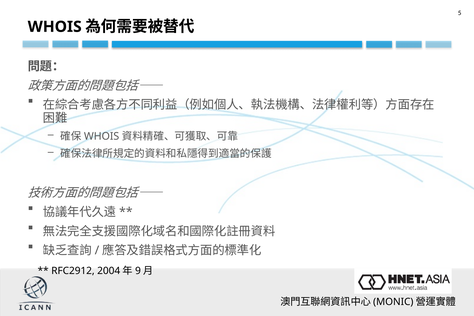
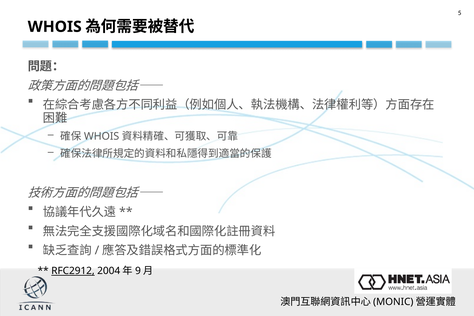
RFC2912 underline: none -> present (73, 271)
